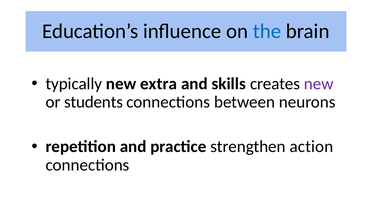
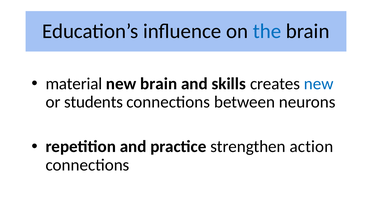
typically: typically -> material (74, 84)
new extra: extra -> brain (159, 84)
new colour: purple -> blue (319, 84)
